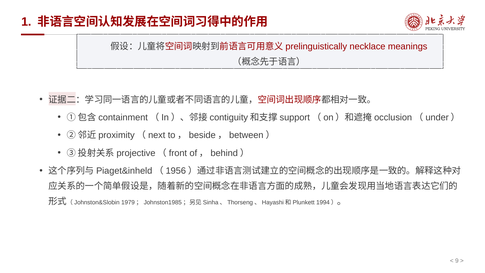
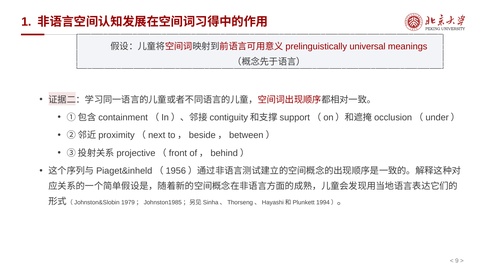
necklace: necklace -> universal (368, 46)
